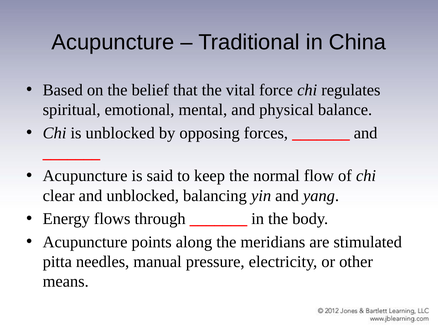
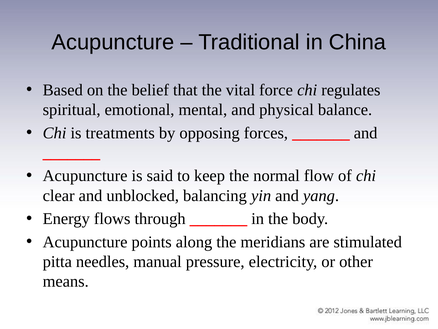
is unblocked: unblocked -> treatments (120, 133)
